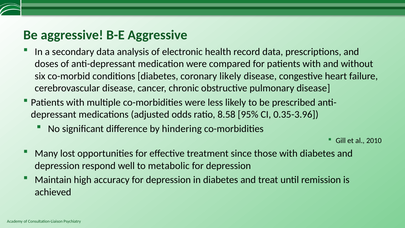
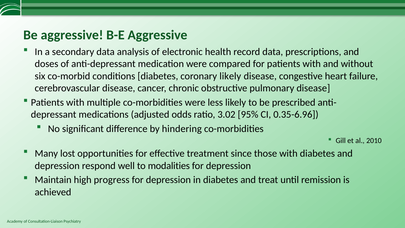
8.58: 8.58 -> 3.02 (226, 114)
0.35-3.96: 0.35-3.96 -> 0.35-6.96 (296, 114)
metabolic: metabolic -> modalities (169, 166)
accuracy: accuracy -> progress (112, 180)
